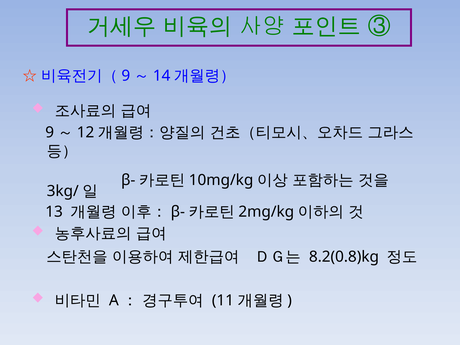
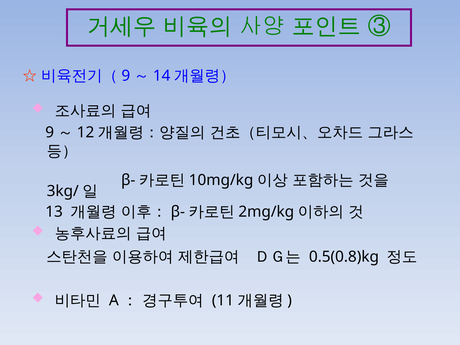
8.2(0.8)kg: 8.2(0.8)kg -> 0.5(0.8)kg (344, 257)
